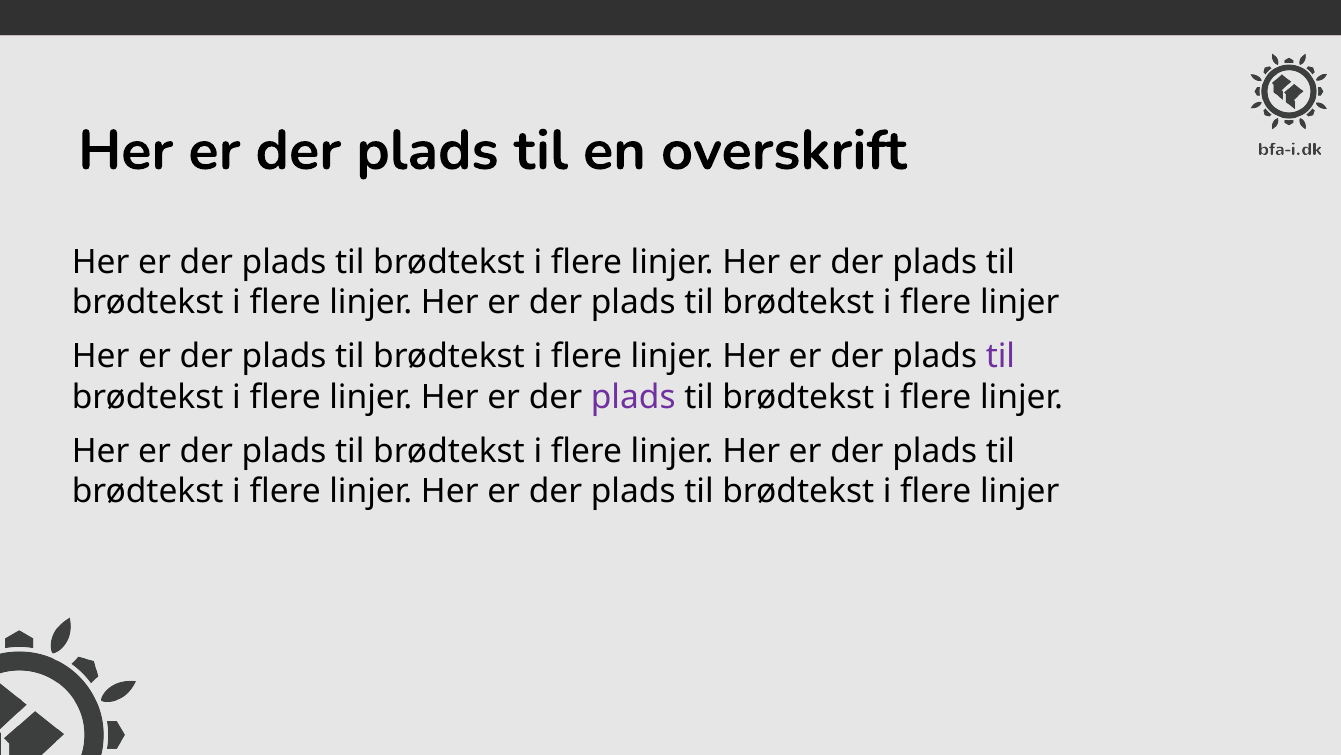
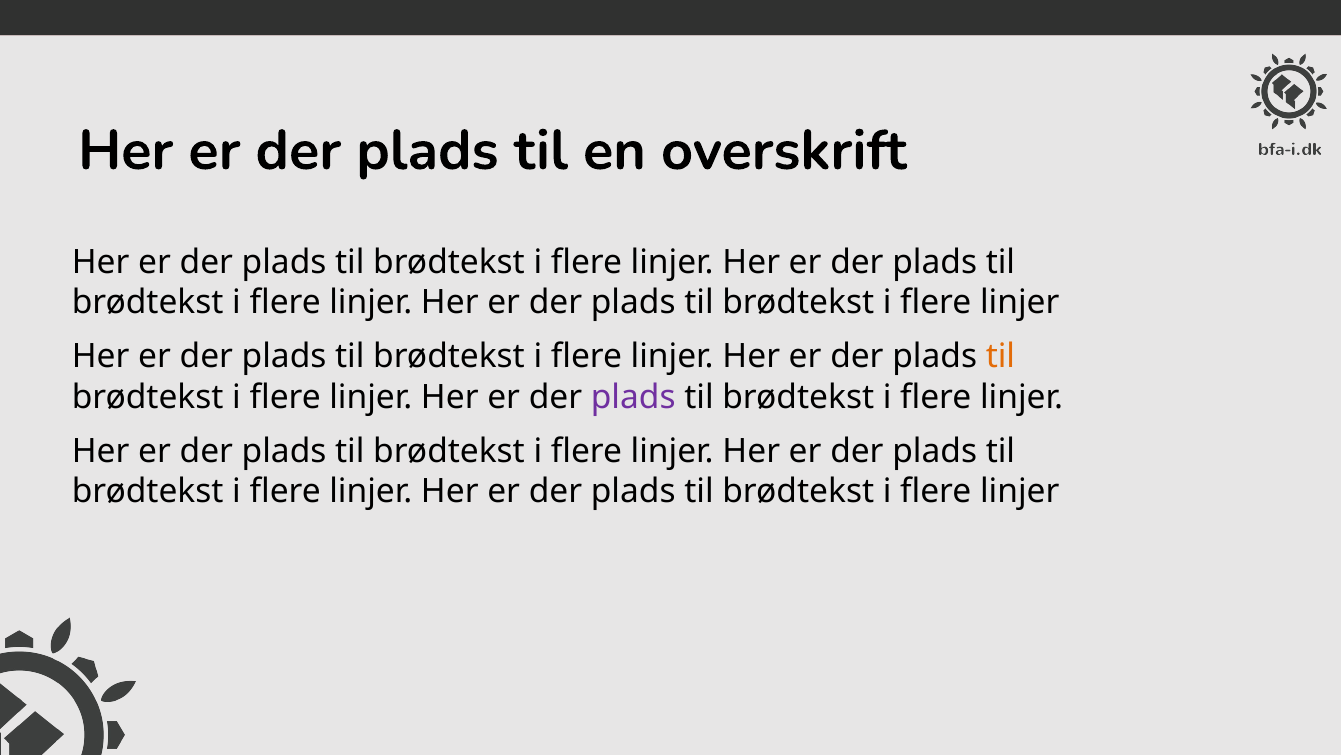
til colour: purple -> orange (1000, 356)
